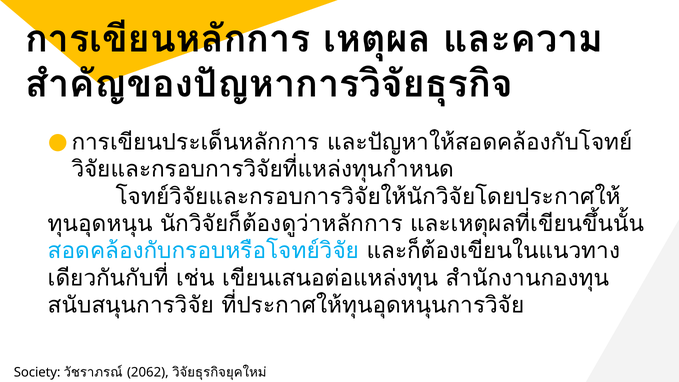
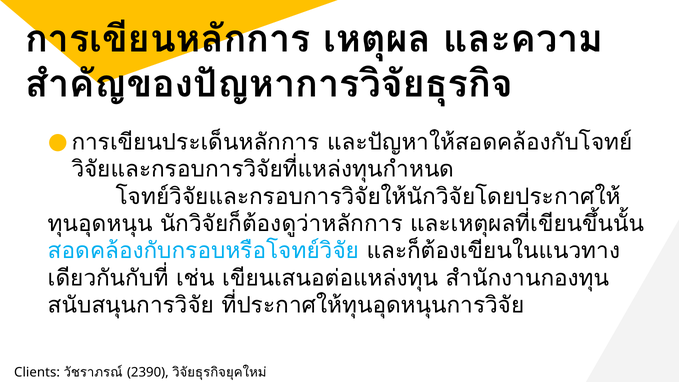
Society: Society -> Clients (37, 372)
2062: 2062 -> 2390 (148, 372)
